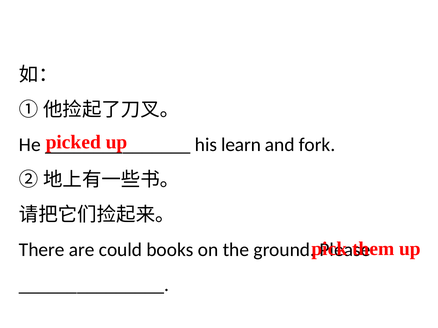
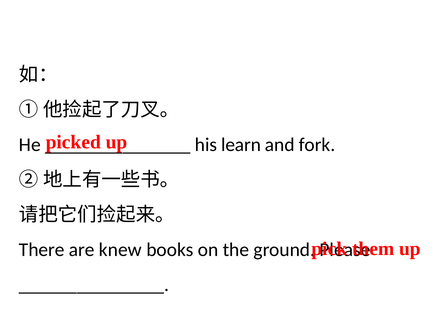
could: could -> knew (120, 250)
